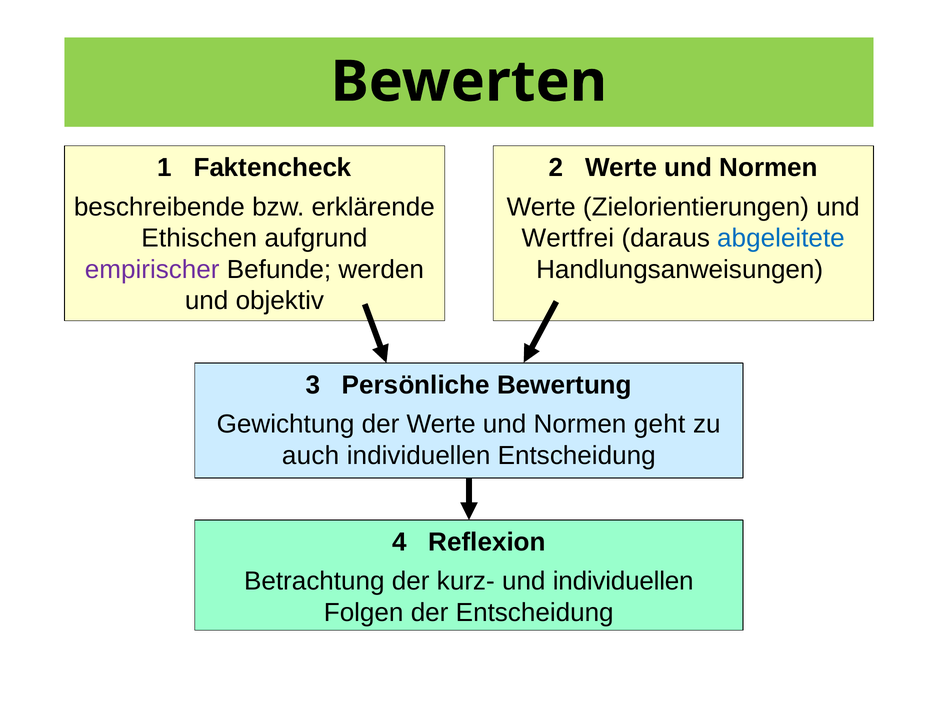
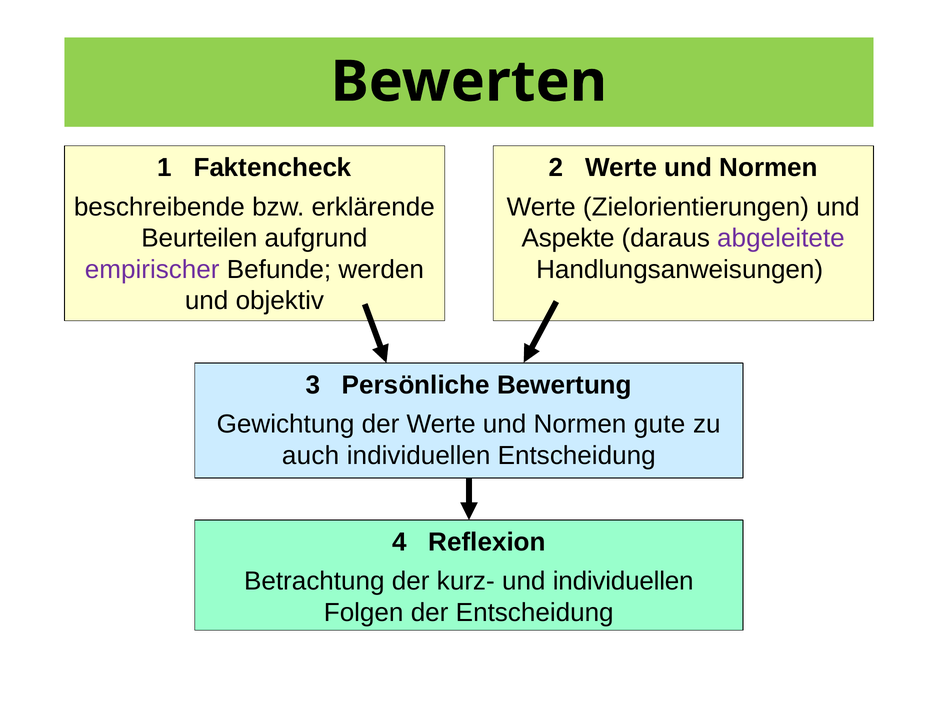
Ethischen: Ethischen -> Beurteilen (199, 238)
Wertfrei: Wertfrei -> Aspekte (568, 238)
abgeleitete colour: blue -> purple (781, 238)
geht: geht -> gute (660, 424)
